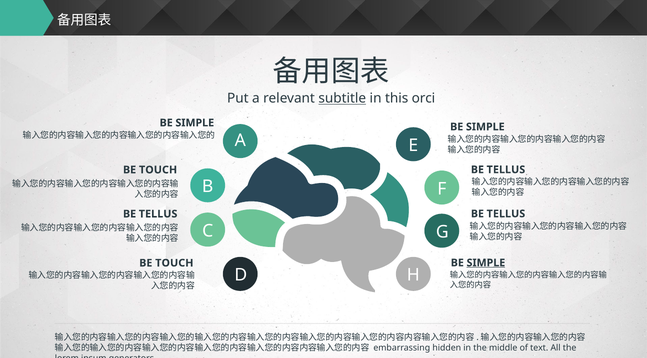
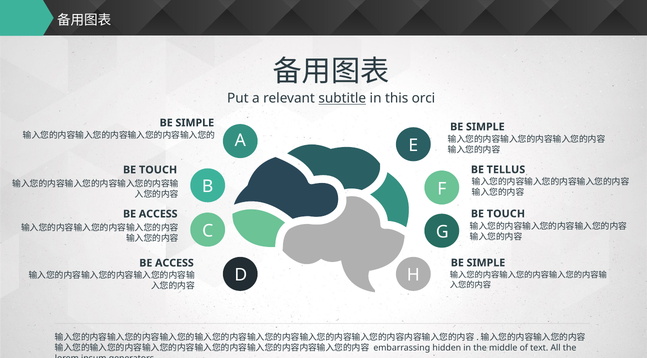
TELLUS: TELLUS -> TOUCH (506, 214)
TELLUS: TELLUS -> ACCESS (158, 214)
SIMPLE underline: present -> none (486, 263)
TOUCH: TOUCH -> ACCESS (174, 263)
